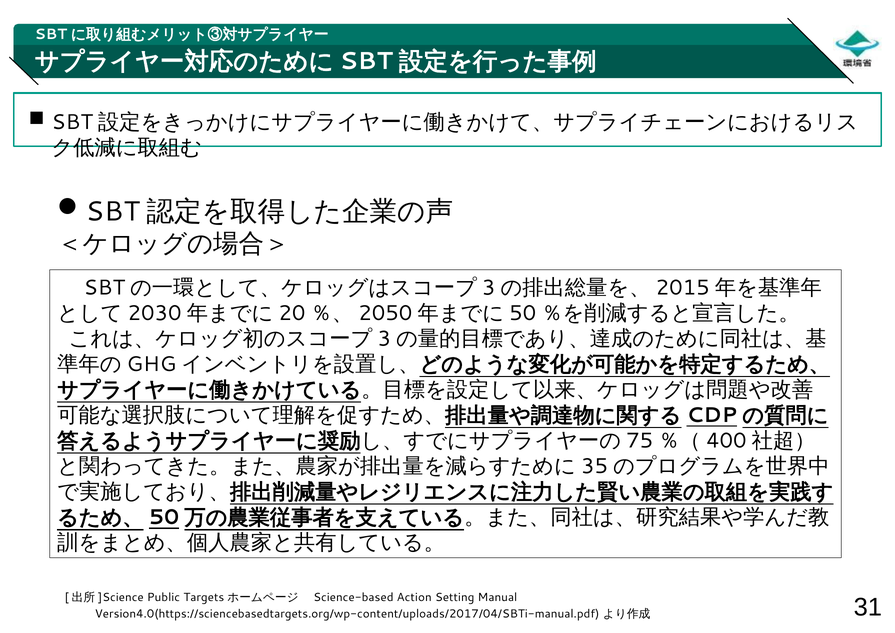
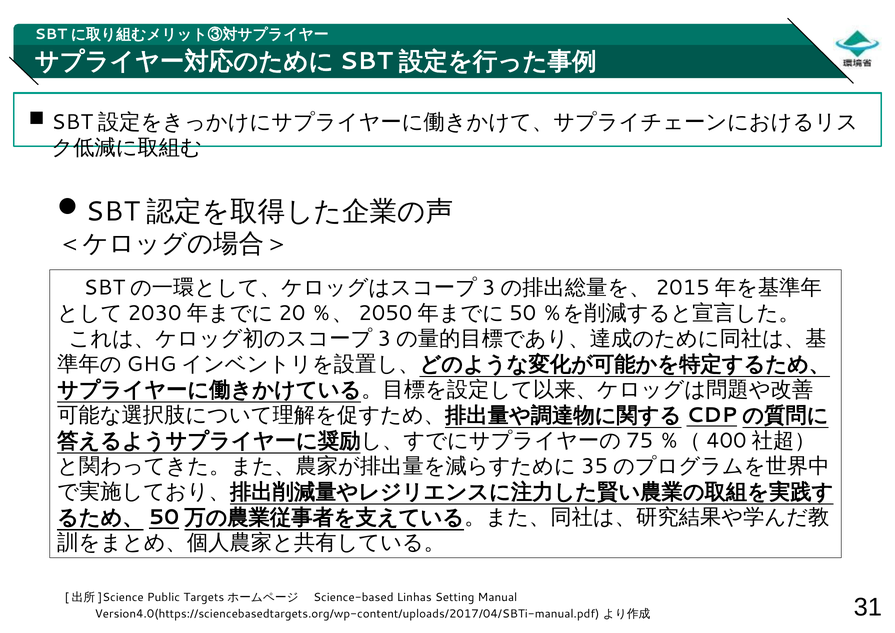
Action: Action -> Linhas (414, 597)
